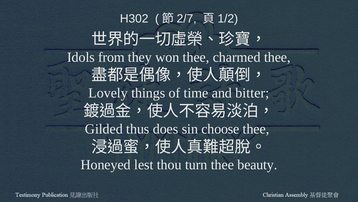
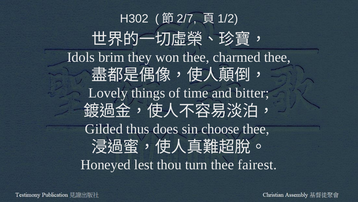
from: from -> brim (111, 57)
beauty: beauty -> fairest (257, 164)
